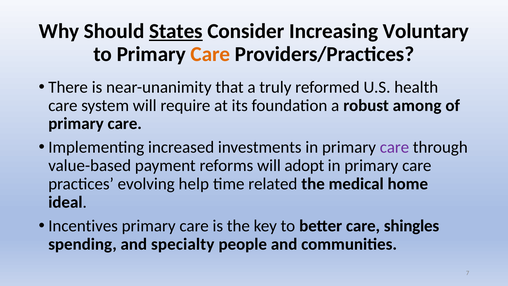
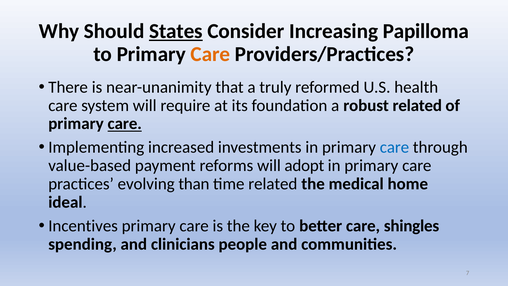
Voluntary: Voluntary -> Papilloma (426, 31)
robust among: among -> related (417, 105)
care underline: none -> present (125, 124)
care colour: purple -> blue (394, 147)
help: help -> than (194, 184)
specialty: specialty -> clinicians (183, 244)
